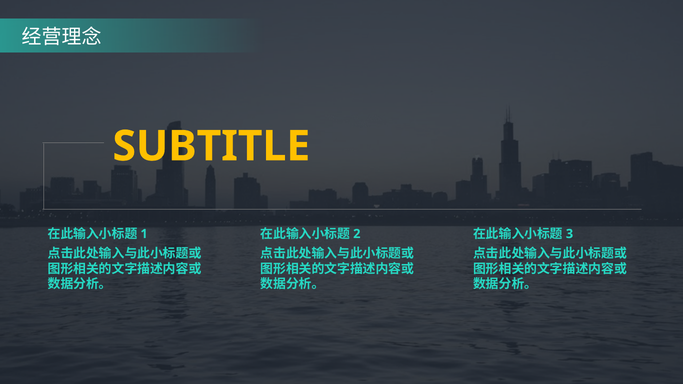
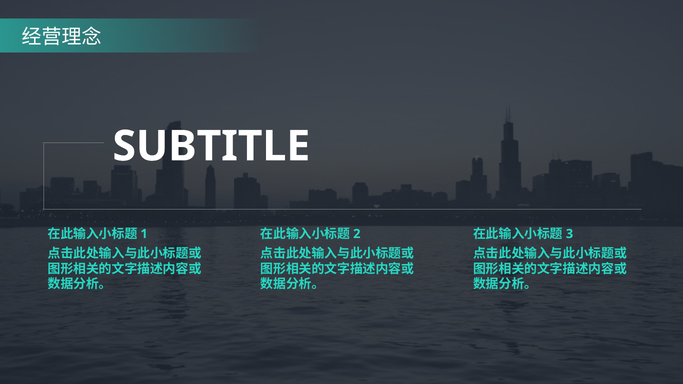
SUBTITLE colour: yellow -> white (211, 146)
